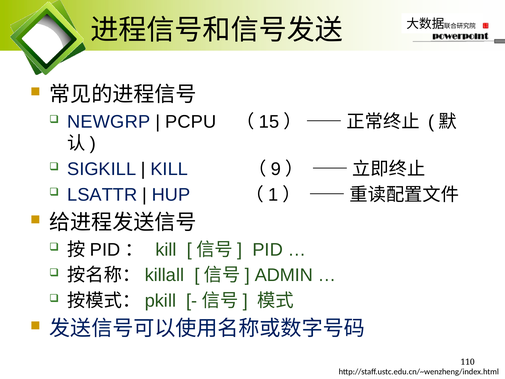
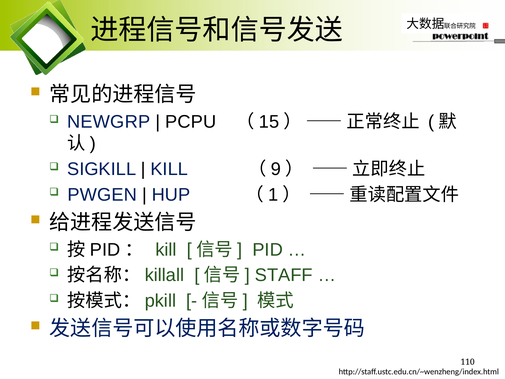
LSATTR: LSATTR -> PWGEN (102, 195)
ADMIN: ADMIN -> STAFF (284, 275)
